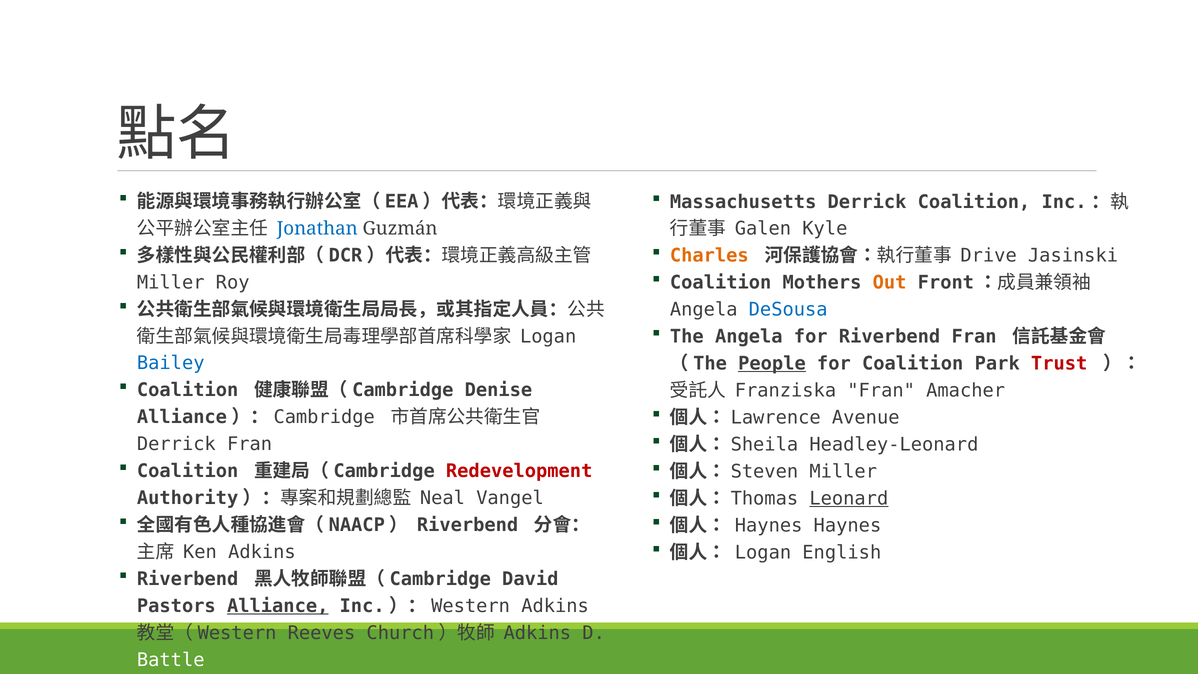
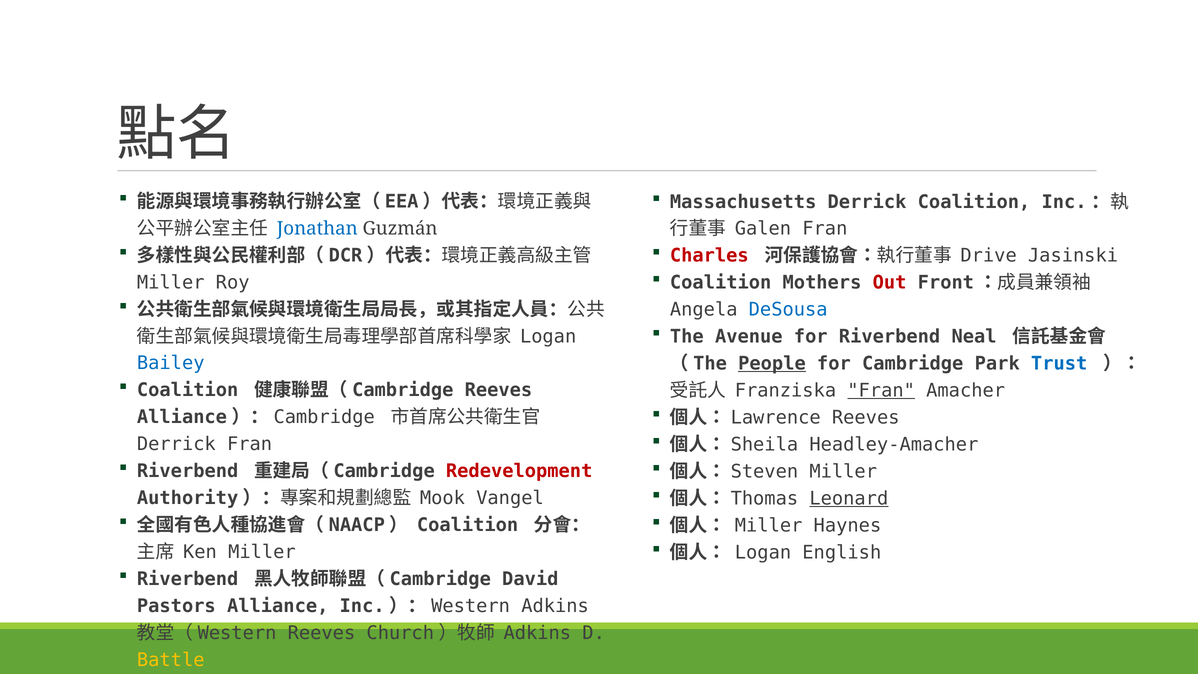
Galen Kyle: Kyle -> Fran (825, 229)
Charles colour: orange -> red (709, 256)
Out colour: orange -> red (890, 283)
The Angela: Angela -> Avenue (749, 337)
Riverbend Fran: Fran -> Neal (974, 337)
for Coalition: Coalition -> Cambridge (913, 364)
Trust colour: red -> blue (1059, 364)
Denise: Denise -> Reeves (498, 390)
Fran underline: none -> present (881, 391)
Avenue: Avenue -> Reeves (866, 417)
Headley-Leonard: Headley-Leonard -> Headley-Amacher (894, 444)
Coalition: Coalition -> Riverbend (188, 471)
Neal: Neal -> Mook (442, 498)
Riverbend: Riverbend -> Coalition (468, 525)
Haynes: Haynes -> Miller (769, 525)
Ken Adkins: Adkins -> Miller (262, 552)
Alliance underline: present -> none (278, 606)
Battle colour: white -> yellow (171, 660)
